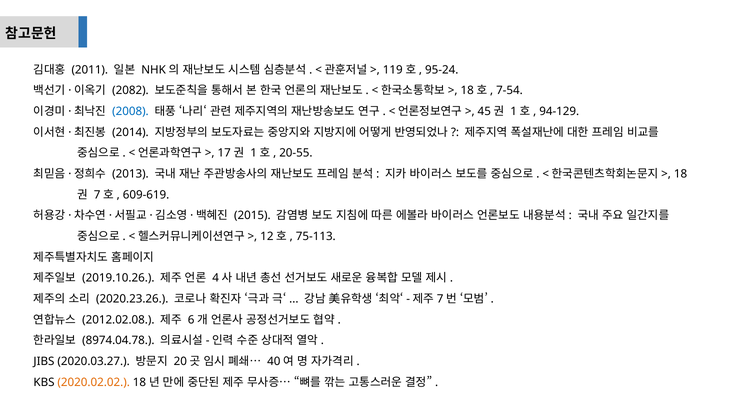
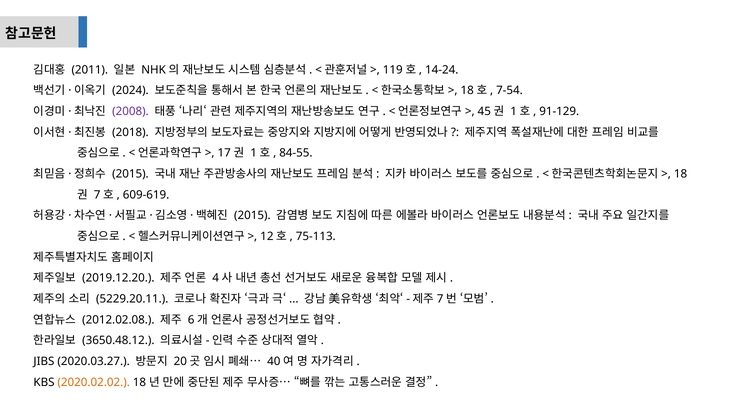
95-24: 95-24 -> 14-24 (442, 70)
2082: 2082 -> 2024 (130, 91)
2008 colour: blue -> purple (130, 112)
94-129: 94-129 -> 91-129 (559, 112)
2014: 2014 -> 2018 (130, 132)
20-55: 20-55 -> 84-55 (296, 153)
2013: 2013 -> 2015 (130, 174)
2019.10.26: 2019.10.26 -> 2019.12.20 (118, 278)
2020.23.26: 2020.23.26 -> 5229.20.11 (132, 299)
8974.04.78: 8974.04.78 -> 3650.48.12 (118, 341)
